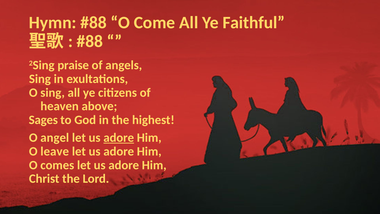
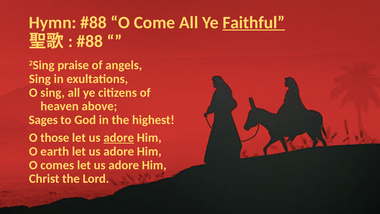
Faithful underline: none -> present (254, 23)
angel: angel -> those (55, 137)
leave: leave -> earth (55, 151)
